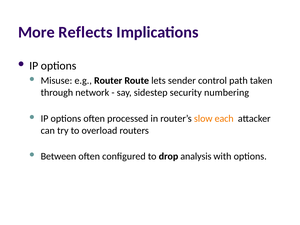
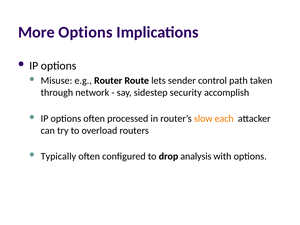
More Reflects: Reflects -> Options (85, 32)
numbering: numbering -> accomplish (227, 93)
Between: Between -> Typically (58, 156)
